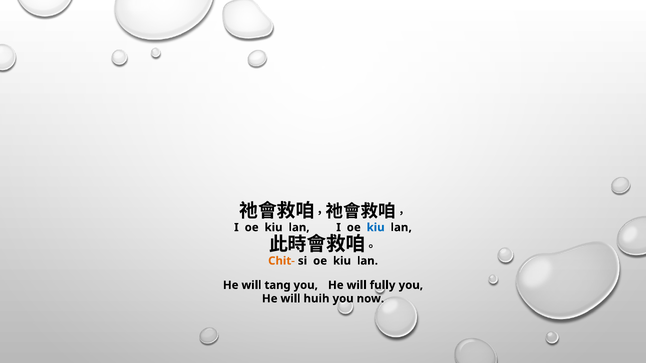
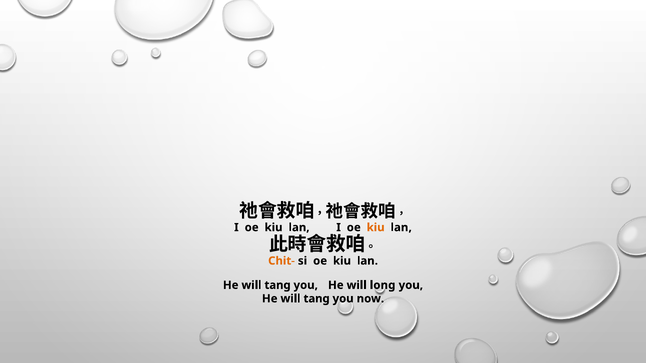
kiu colour: blue -> orange (376, 228)
fully: fully -> long (383, 285)
huih: huih -> tang (317, 299)
